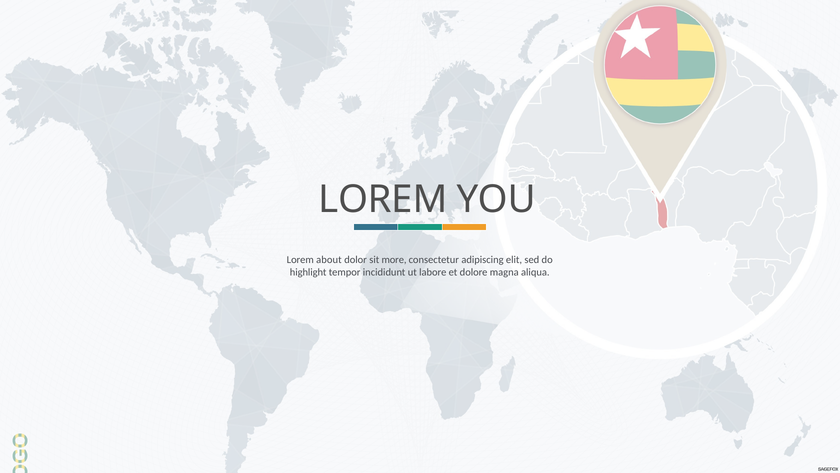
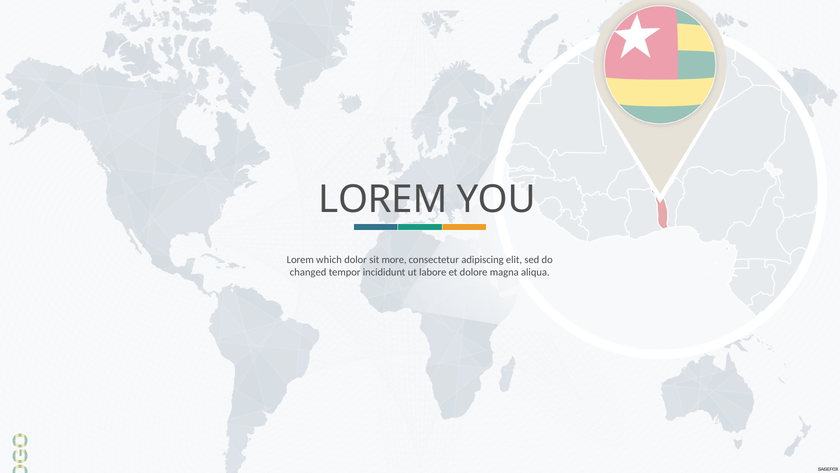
about: about -> which (329, 259)
highlight: highlight -> changed (308, 272)
